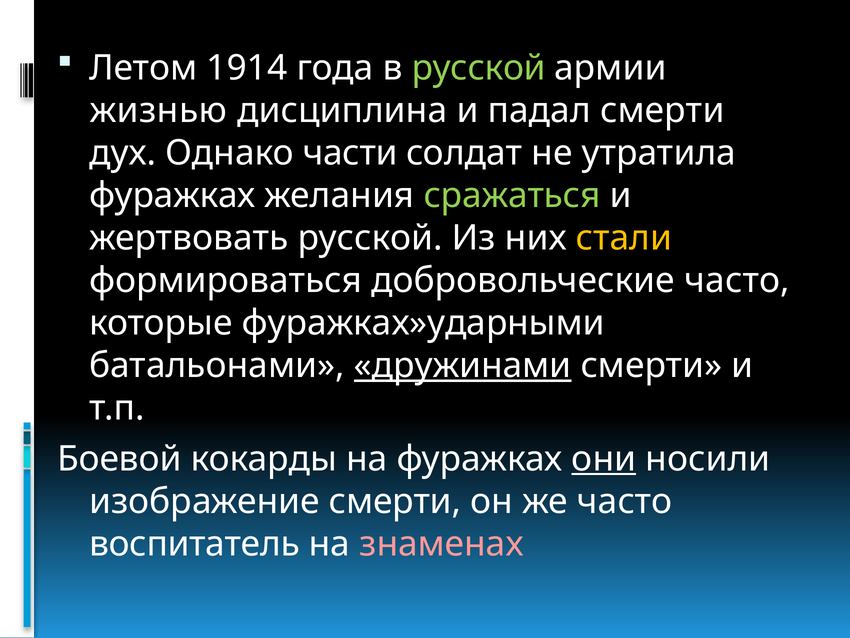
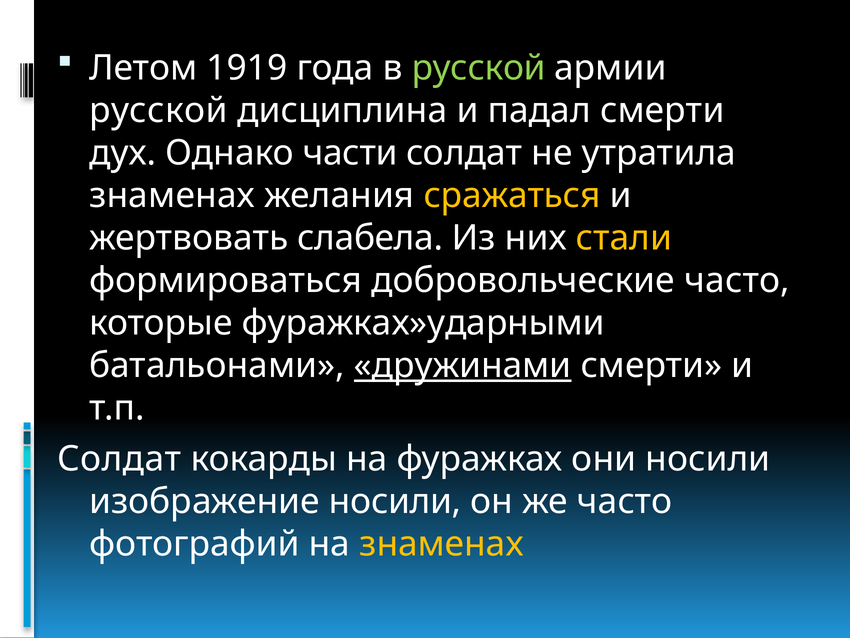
1914: 1914 -> 1919 (247, 68)
жизнью: жизнью -> русской (158, 110)
фуражках: фуражках -> знаменах (172, 195)
сражаться colour: light green -> yellow (512, 195)
жертвовать русской: русской -> слабела (370, 238)
Боевой: Боевой -> Солдат (119, 459)
они underline: present -> none (604, 459)
изображение смерти: смерти -> носили (395, 501)
воспитатель: воспитатель -> фотографий (194, 544)
знаменах colour: pink -> yellow (442, 544)
